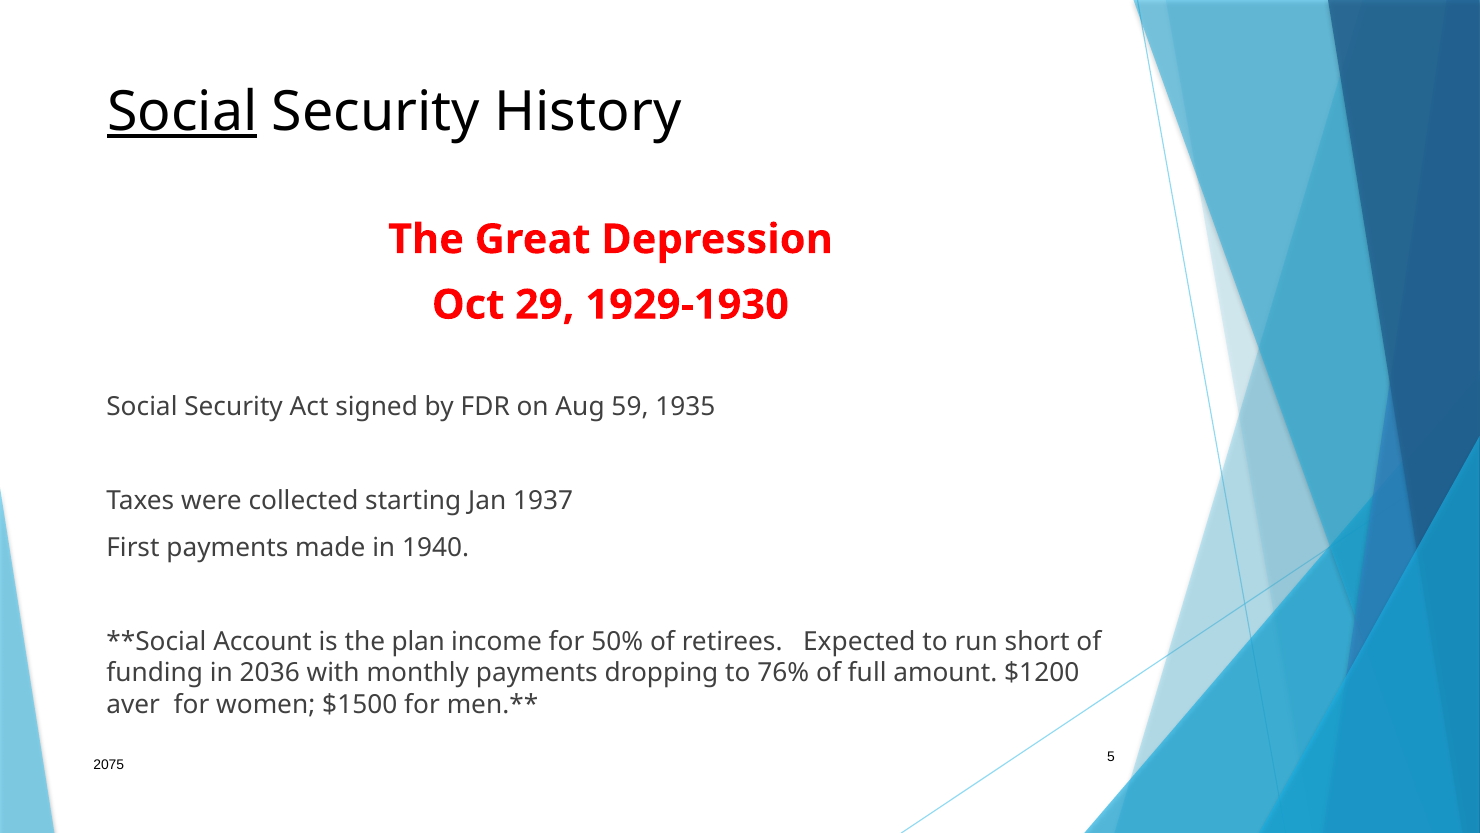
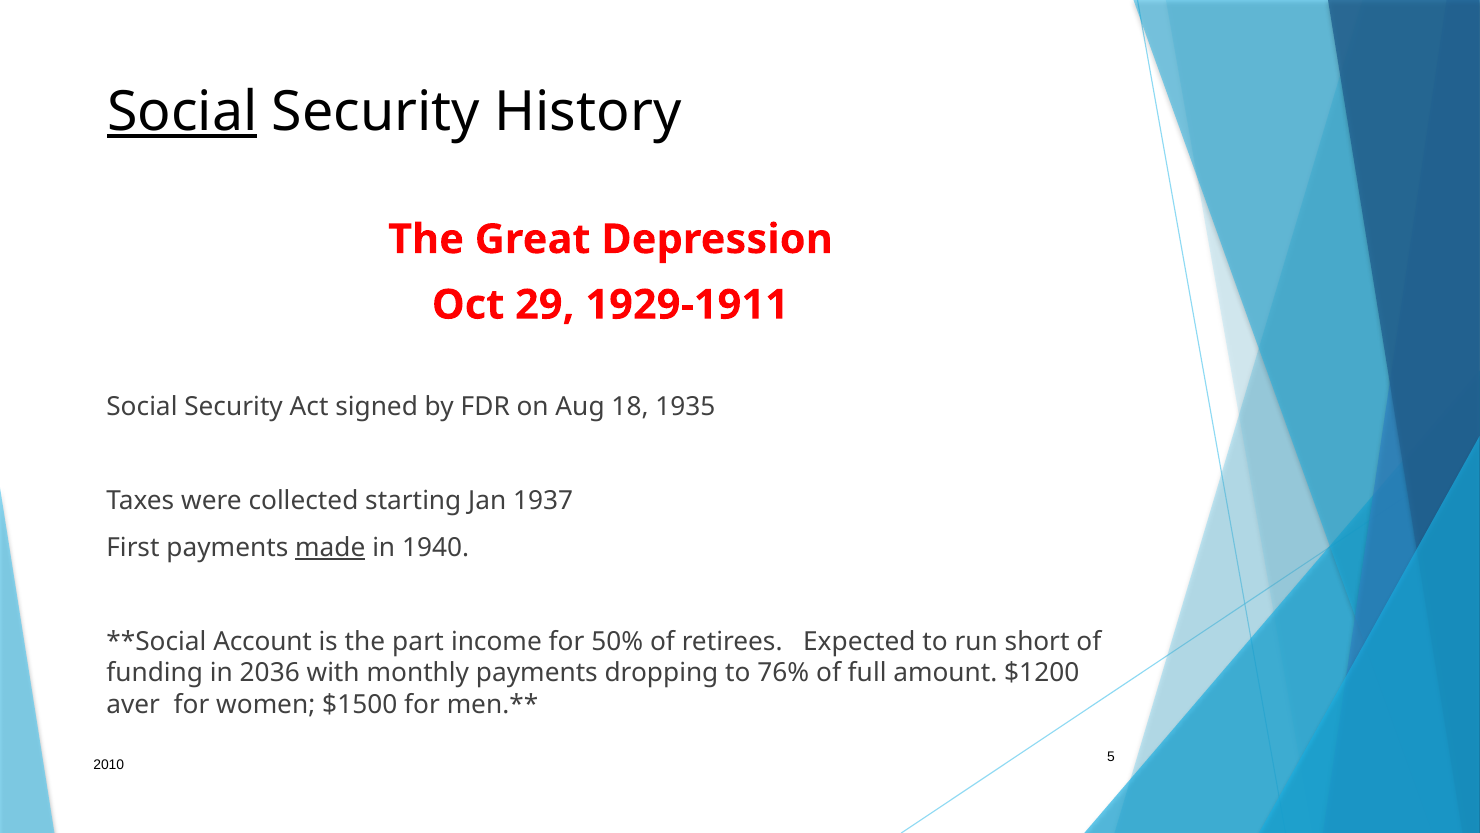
1929-1930: 1929-1930 -> 1929-1911 (687, 305)
59: 59 -> 18 (630, 407)
made underline: none -> present (330, 547)
plan: plan -> part (418, 641)
2075: 2075 -> 2010 (109, 765)
